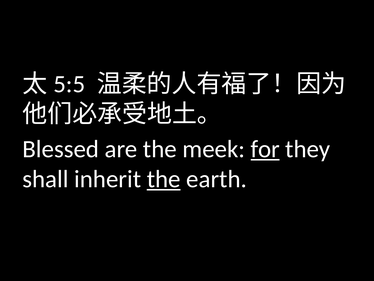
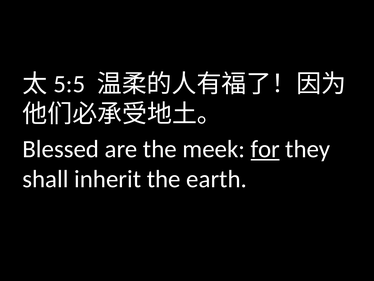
the underline: present -> none (164, 179)
